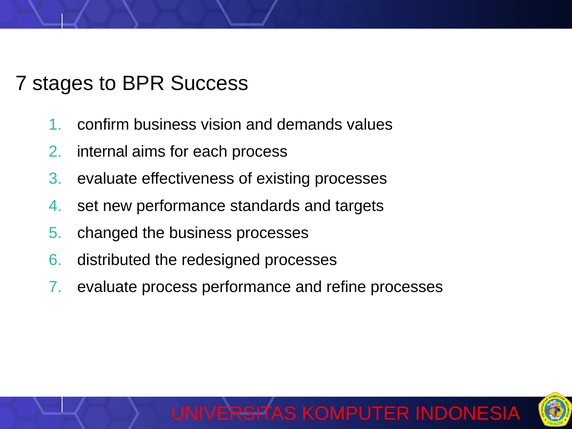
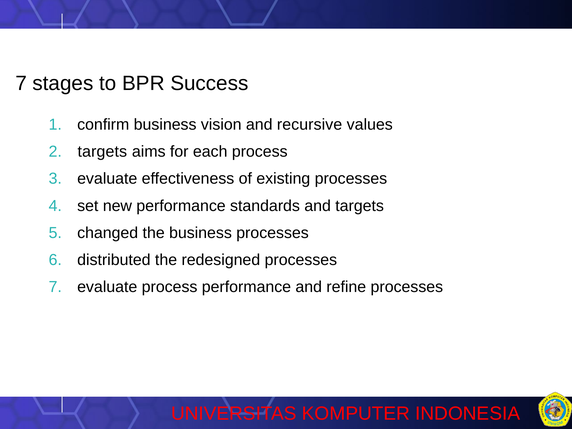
demands: demands -> recursive (310, 125)
internal: internal -> targets (102, 152)
